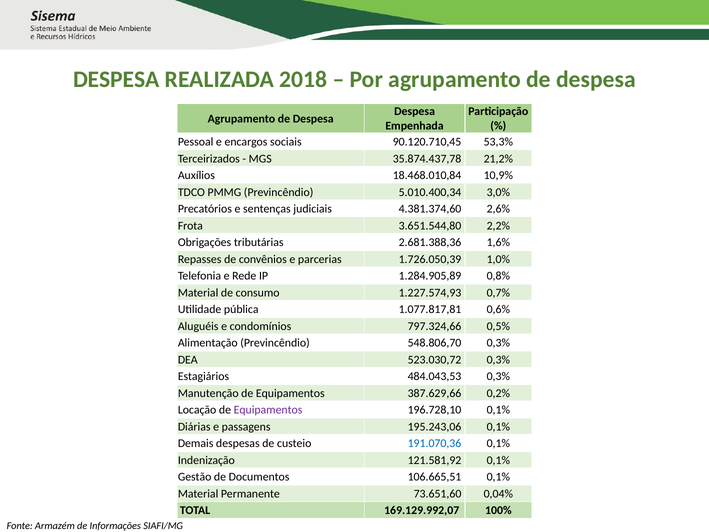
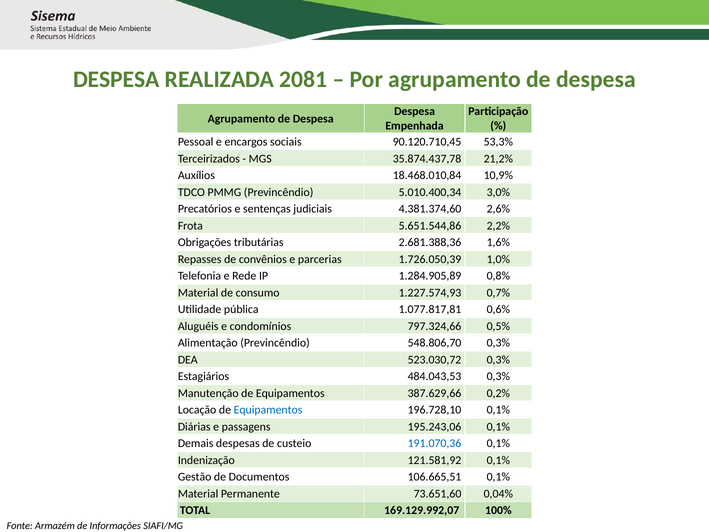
2018: 2018 -> 2081 (303, 79)
3.651.544,80: 3.651.544,80 -> 5.651.544,86 (430, 226)
Equipamentos colour: purple -> blue (268, 410)
